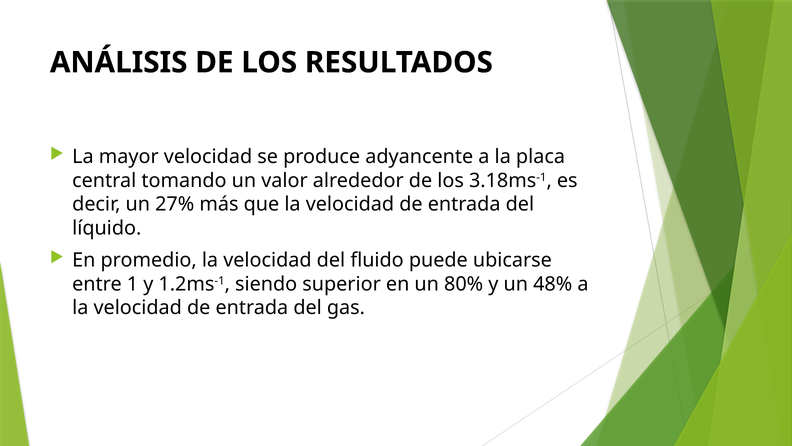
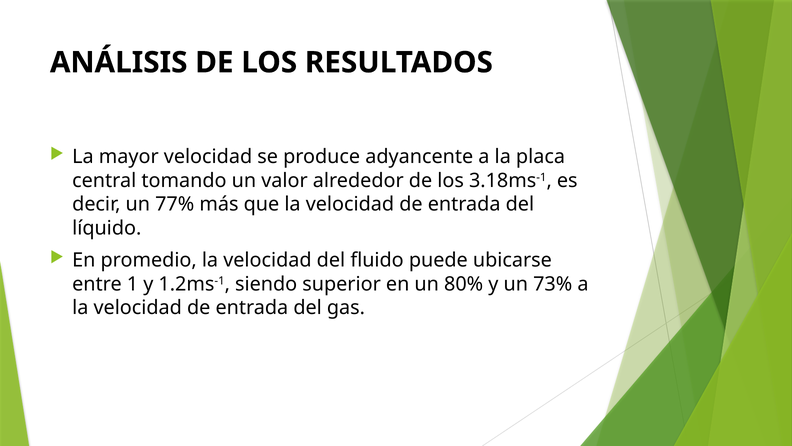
27%: 27% -> 77% (175, 204)
48%: 48% -> 73% (553, 284)
